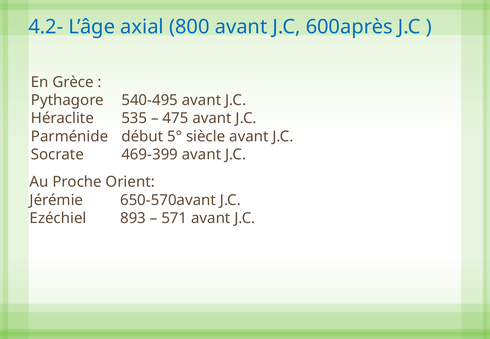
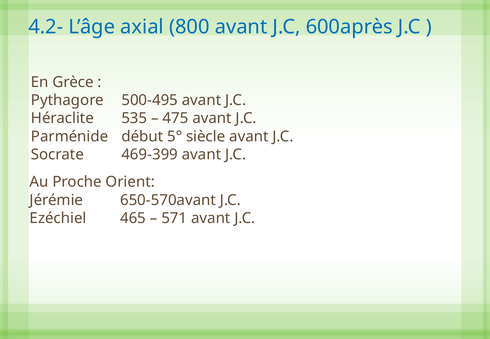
540-495: 540-495 -> 500-495 (150, 100)
893: 893 -> 465 (133, 218)
